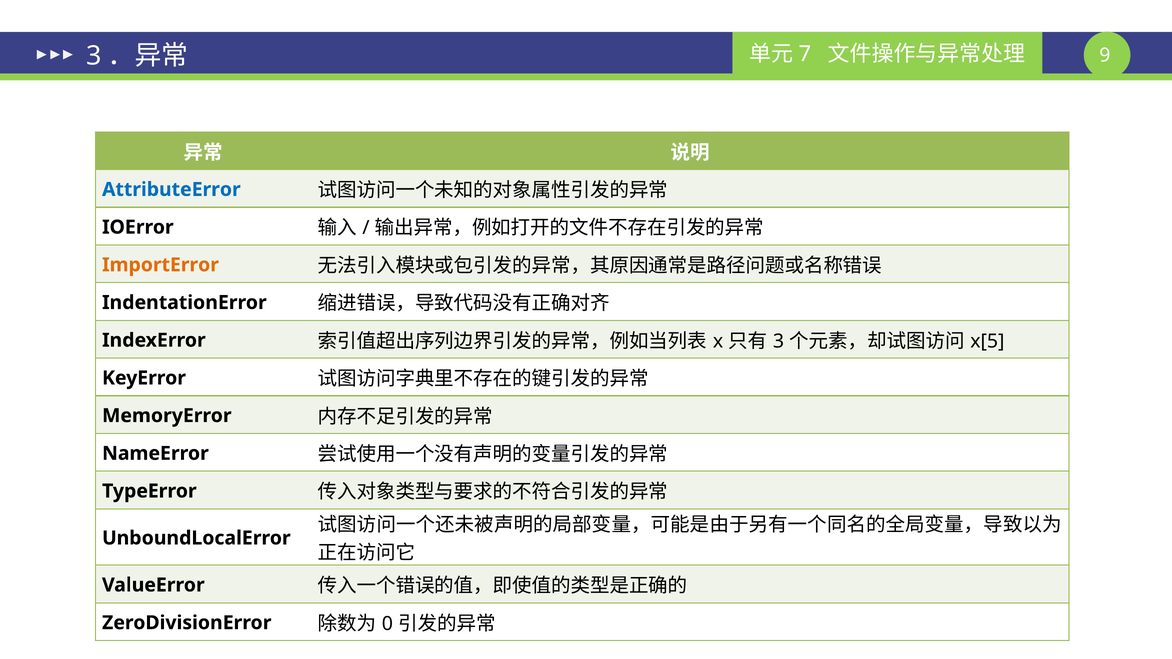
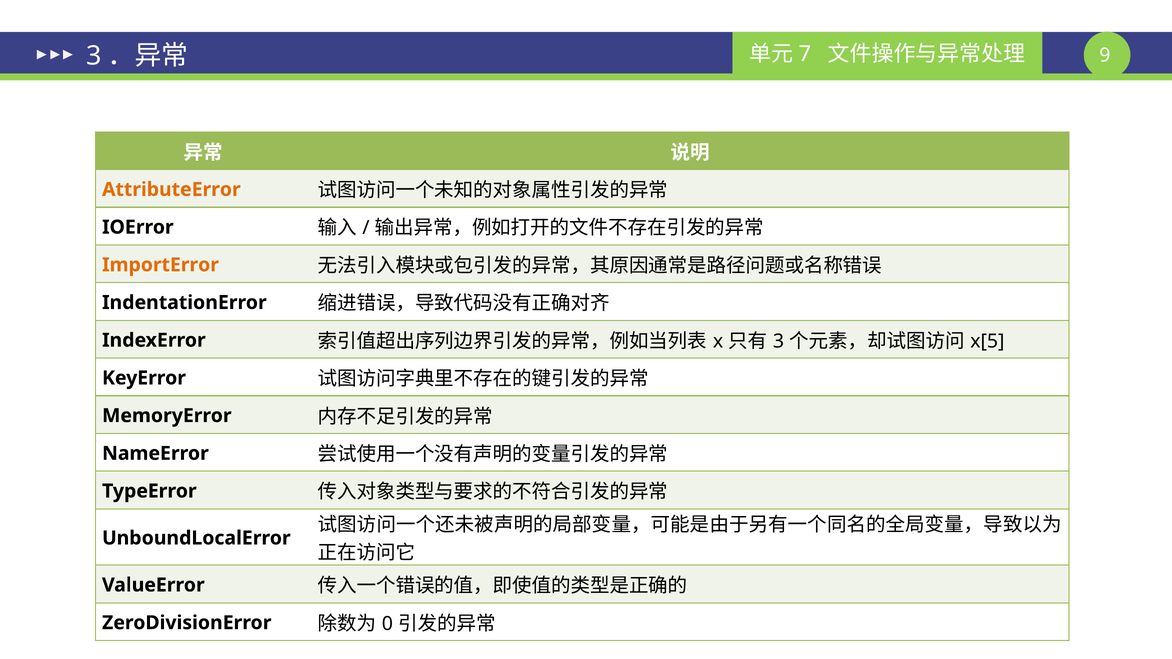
AttributeError colour: blue -> orange (171, 190)
